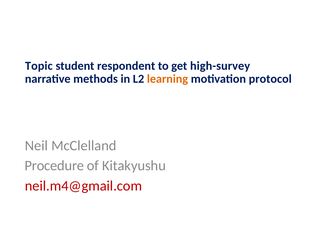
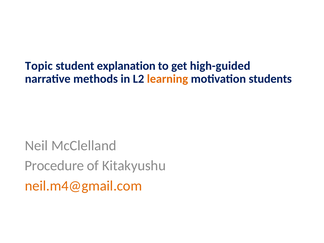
respondent: respondent -> explanation (126, 66)
high-survey: high-survey -> high-guided (220, 66)
protocol: protocol -> students (270, 79)
neil.m4@gmail.com colour: red -> orange (83, 186)
